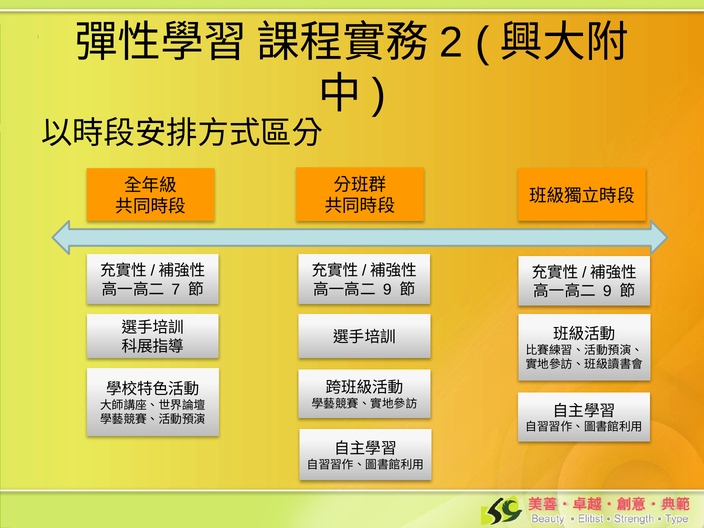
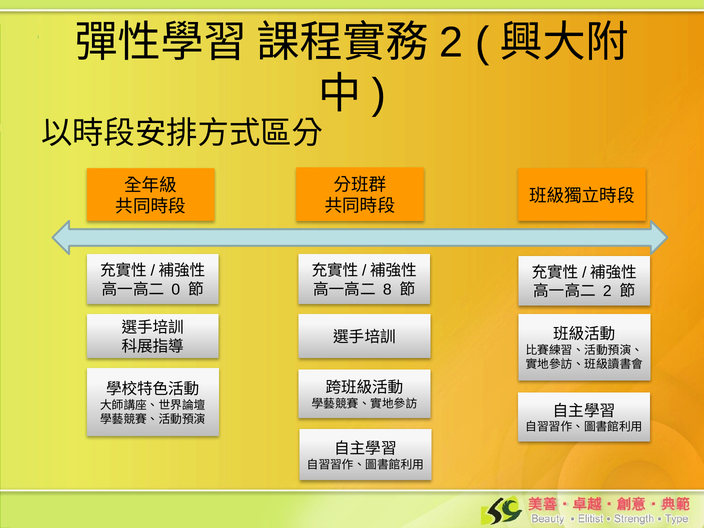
7: 7 -> 0 (176, 290)
9: 9 -> 8 (387, 290)
9: 9 -> 2 (607, 291)
